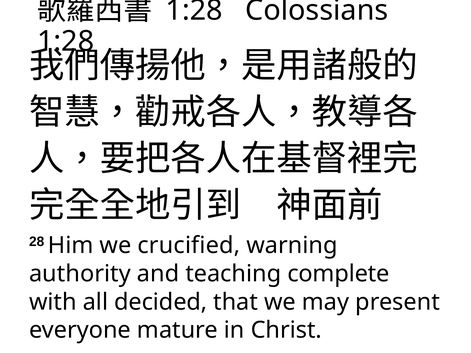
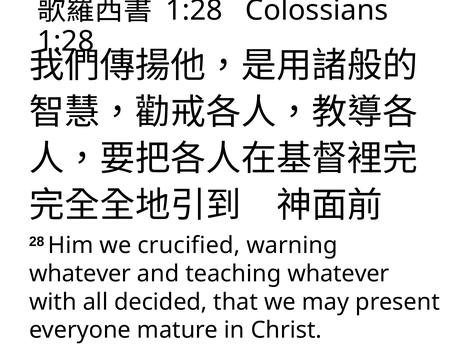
authority: authority -> whatever (80, 274)
teaching complete: complete -> whatever (338, 274)
